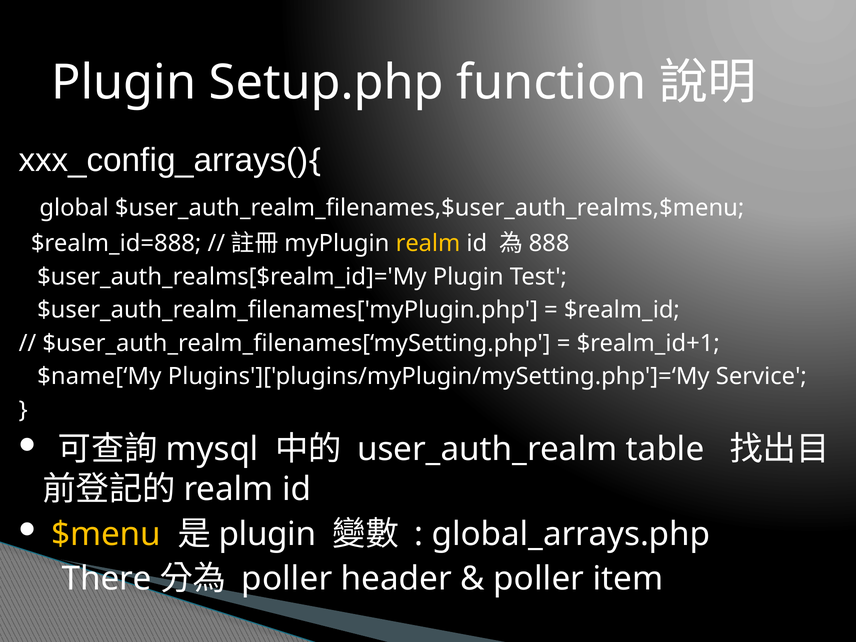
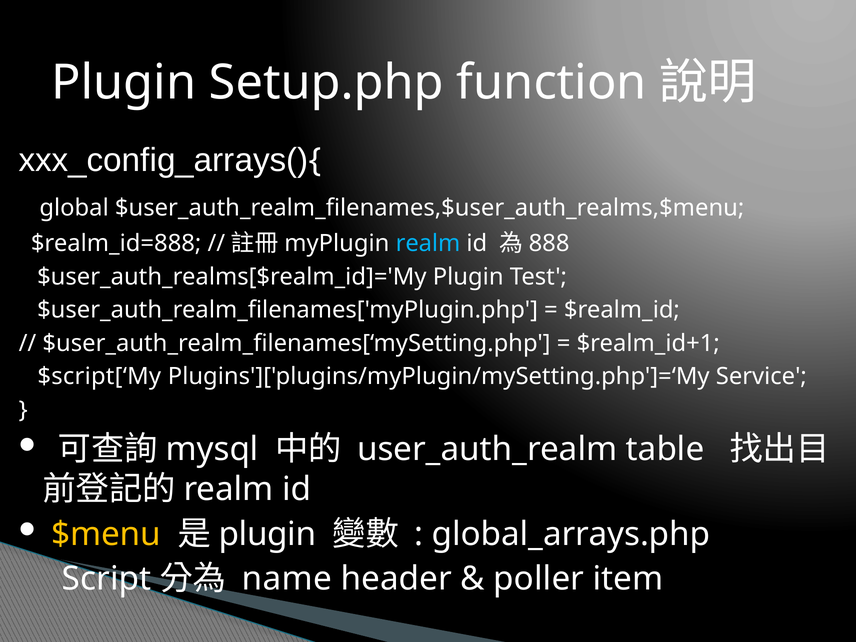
realm colour: yellow -> light blue (428, 243)
$name[‘My: $name[‘My -> $script[‘My (99, 377)
There: There -> Script (107, 579)
poller: poller -> name (287, 579)
